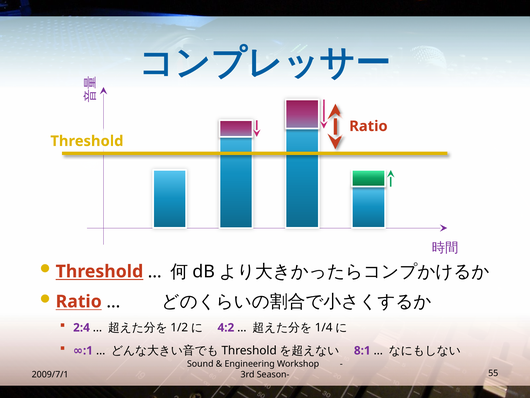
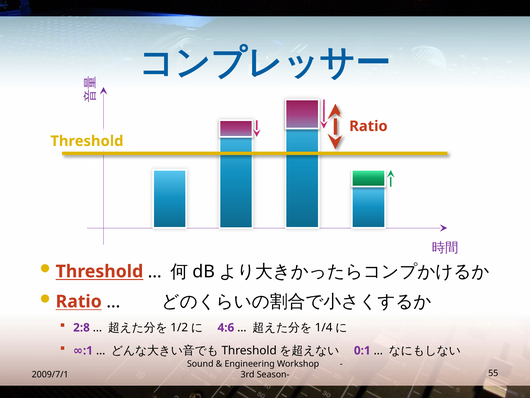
2:4: 2:4 -> 2:8 (81, 327)
4:2: 4:2 -> 4:6 (226, 327)
8:1: 8:1 -> 0:1 (362, 350)
